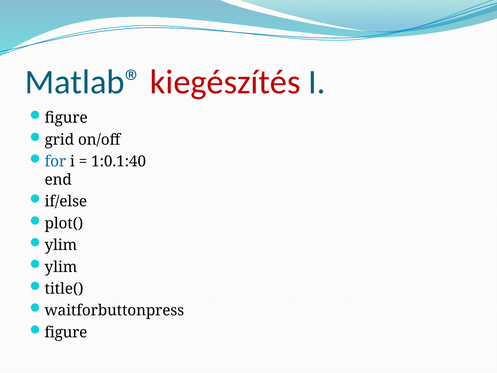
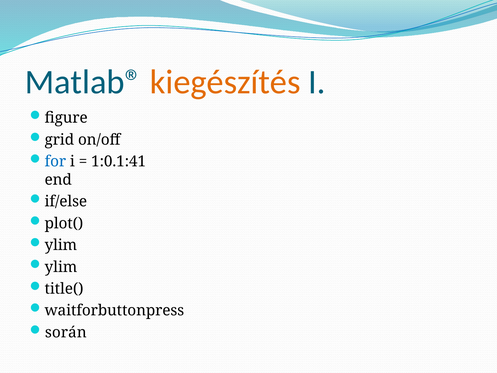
kiegészítés colour: red -> orange (225, 82)
1:0.1:40: 1:0.1:40 -> 1:0.1:41 (119, 161)
figure: figure -> során (66, 332)
